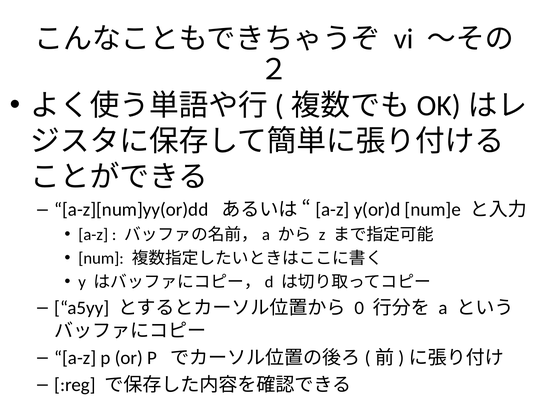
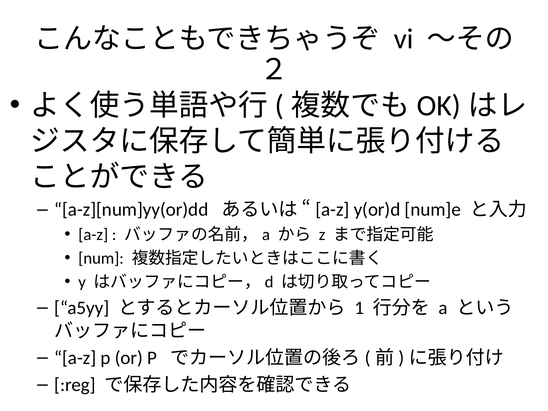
0: 0 -> 1 (359, 308)
